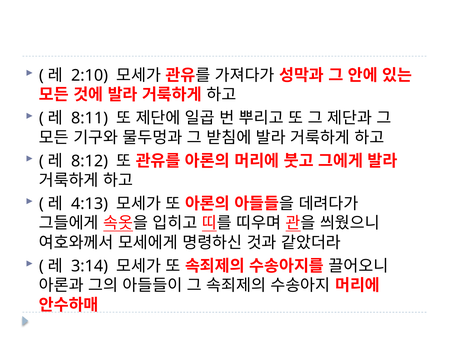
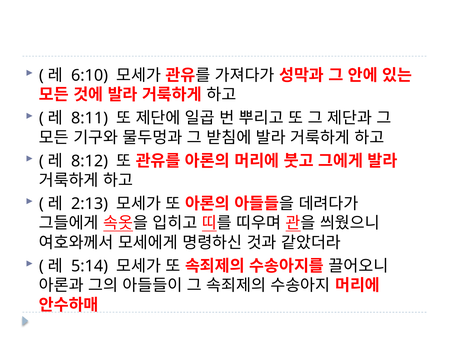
2:10: 2:10 -> 6:10 (90, 75)
4:13: 4:13 -> 2:13 (90, 204)
3:14: 3:14 -> 5:14 (90, 266)
